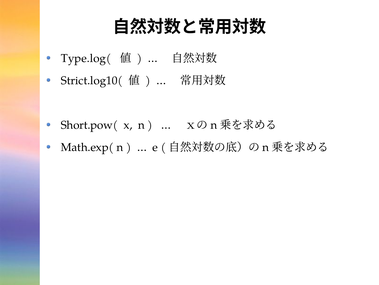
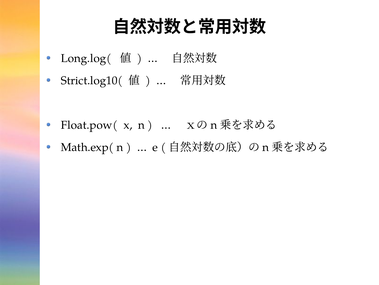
Type.log(: Type.log( -> Long.log( (86, 58)
Short.pow(: Short.pow( -> Float.pow( (89, 125)
